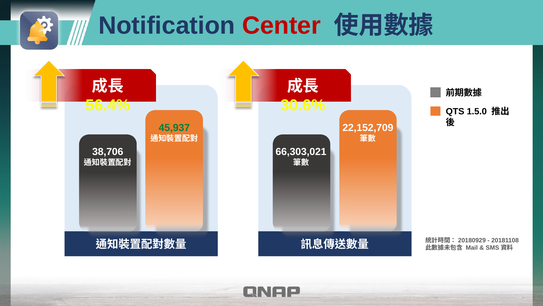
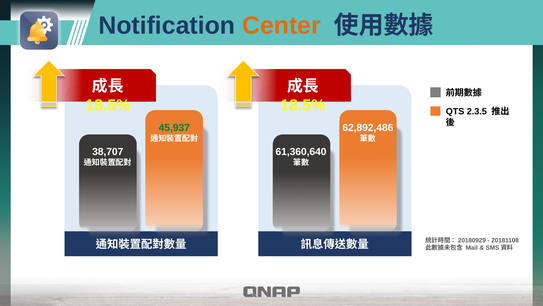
Center colour: red -> orange (281, 25)
56.4%: 56.4% -> 18.5% (108, 105)
30.6%: 30.6% -> 18.5% (303, 105)
1.5.0: 1.5.0 -> 2.3.5 (477, 111)
22,152,709: 22,152,709 -> 62,892,486 (368, 127)
38,706: 38,706 -> 38,707 (108, 151)
66,303,021: 66,303,021 -> 61,360,640 (301, 151)
